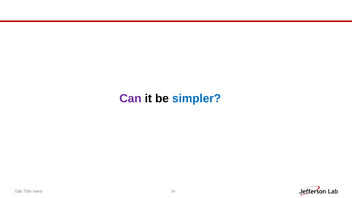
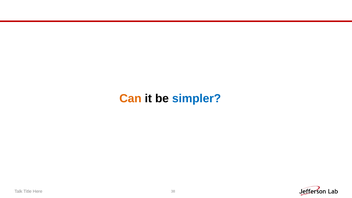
Can colour: purple -> orange (130, 99)
